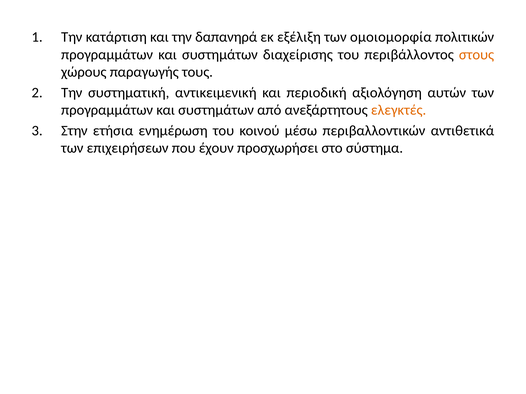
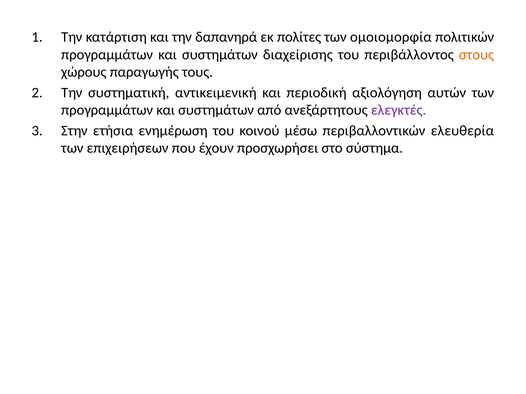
εξέλιξη: εξέλιξη -> πολίτες (299, 37)
ελεγκτές colour: orange -> purple (399, 110)
αντιθετικά: αντιθετικά -> ελευθερία (462, 131)
